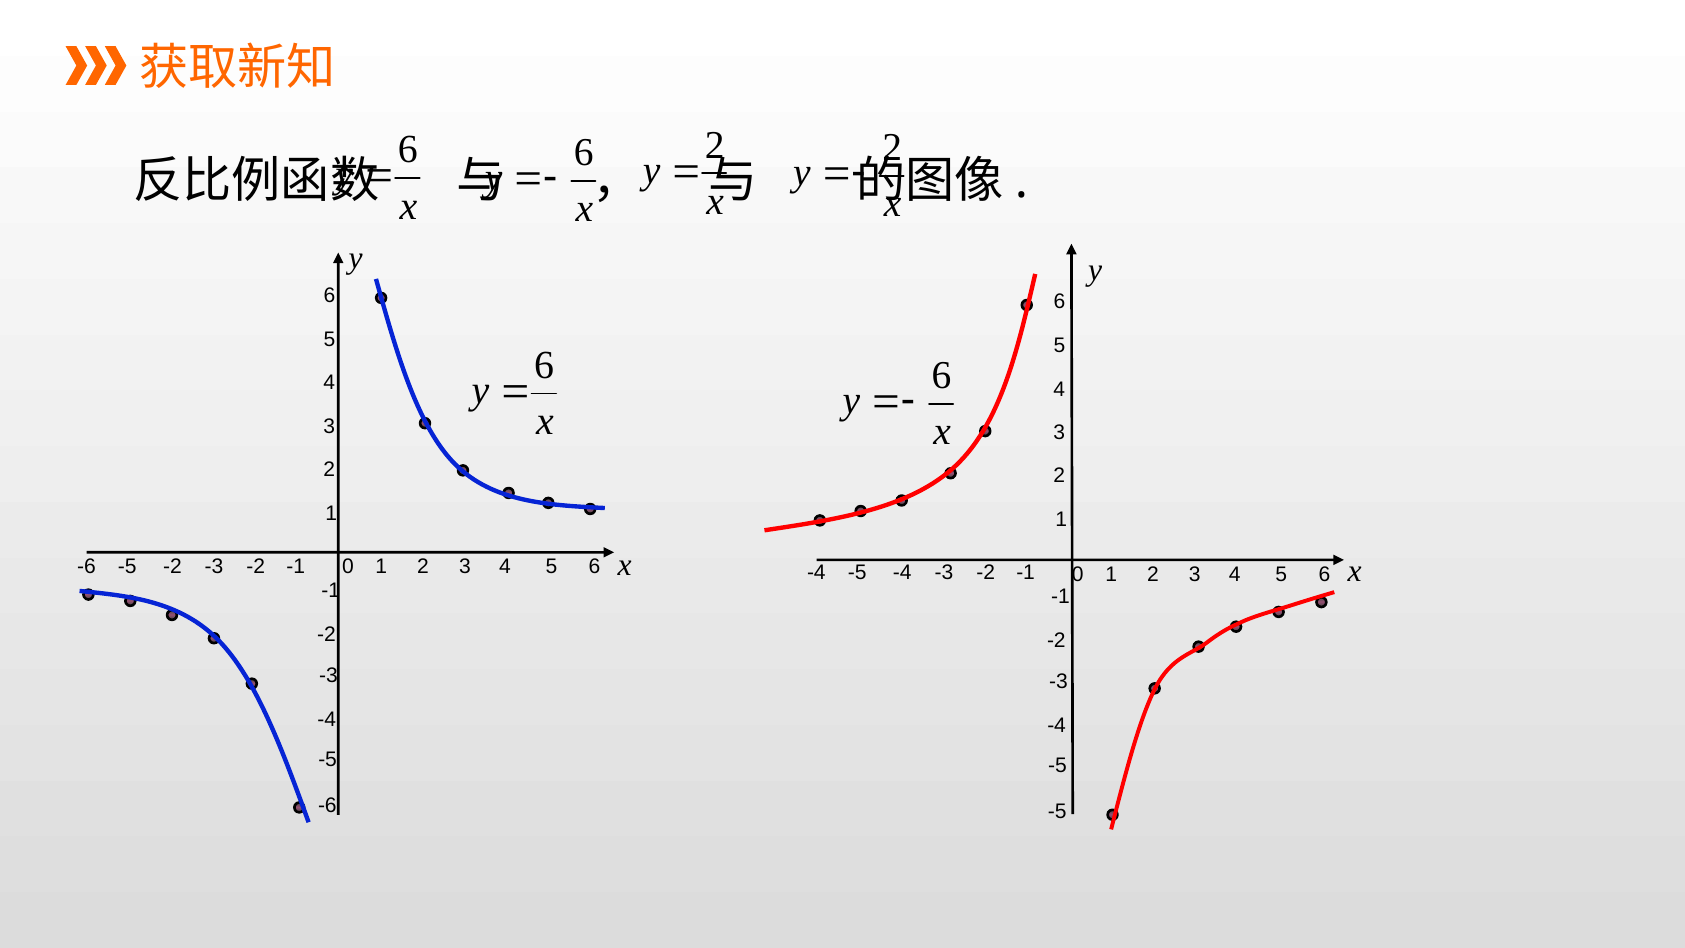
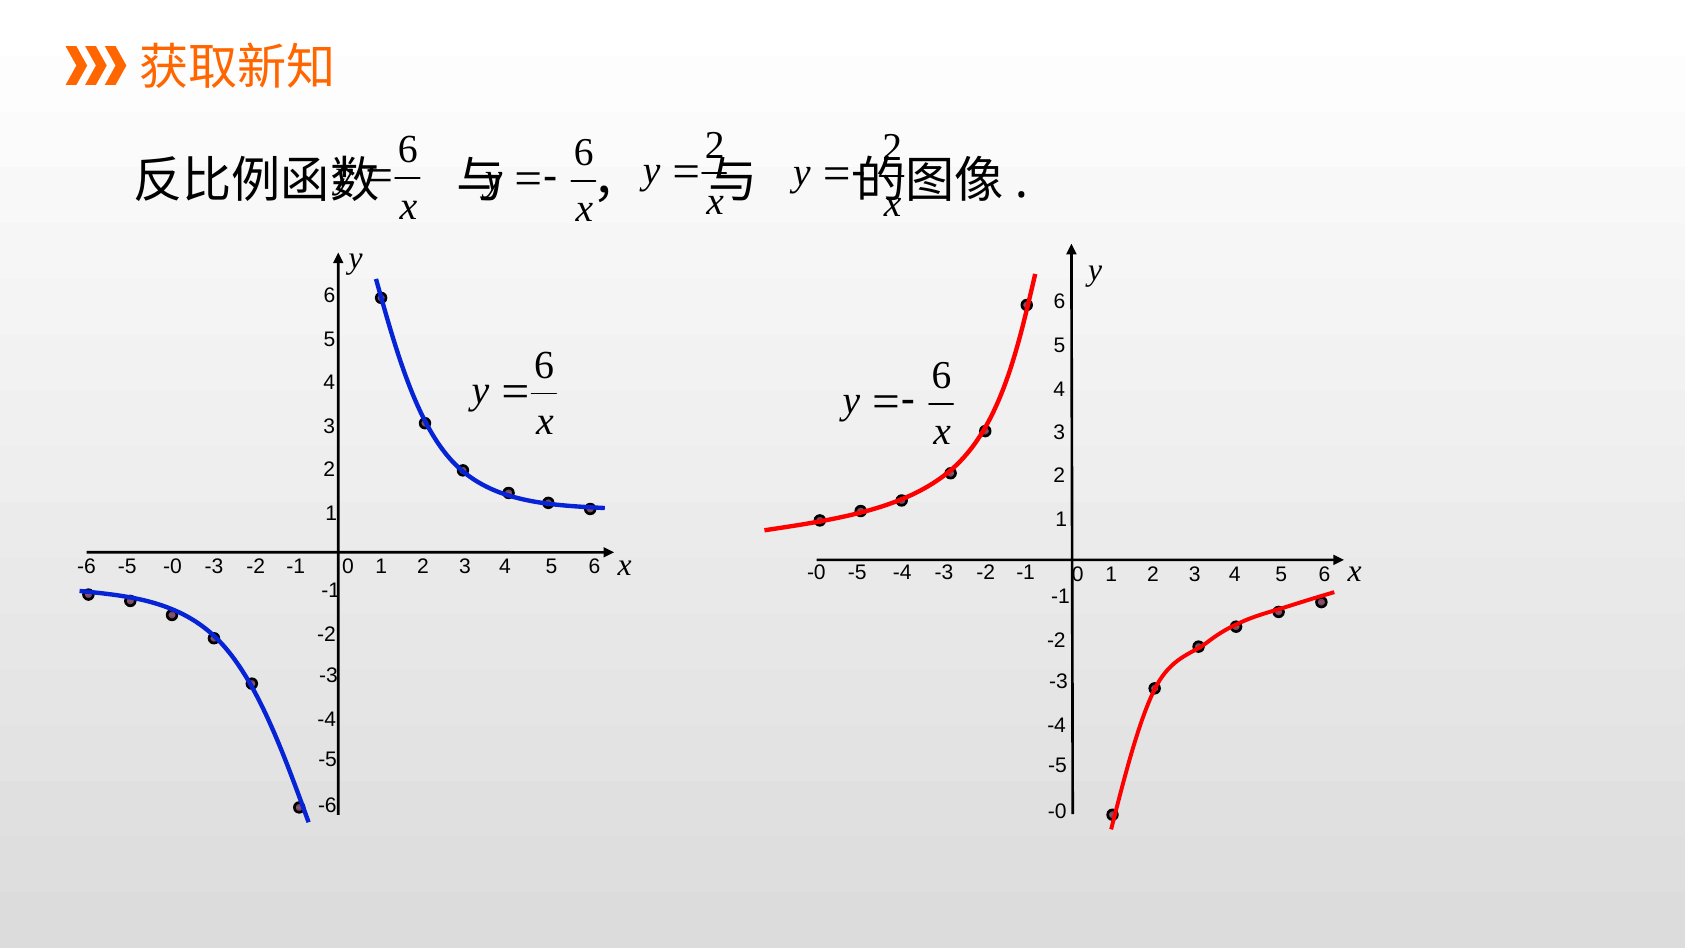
-2: -2 -> -0 (172, 566)
-4: -4 -> -0 (816, 572)
-5: -5 -> -0 (1057, 811)
